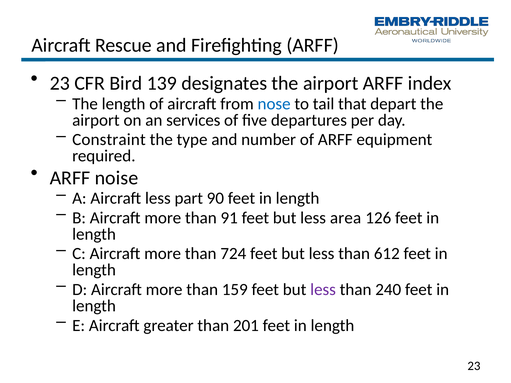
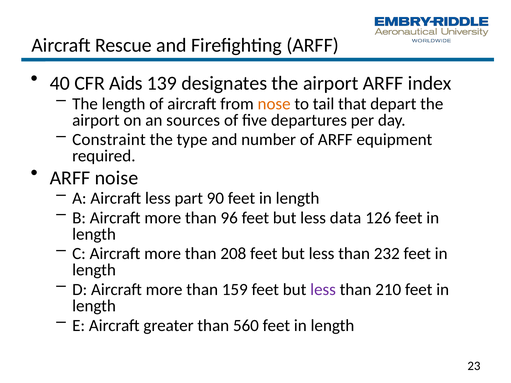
23: 23 -> 40 (60, 83)
Bird: Bird -> Aids (126, 83)
nose colour: blue -> orange (274, 104)
services: services -> sources (193, 120)
91: 91 -> 96 (229, 218)
area: area -> data (346, 218)
724: 724 -> 208 (233, 254)
612: 612 -> 232 (387, 254)
240: 240 -> 210 (388, 290)
201: 201 -> 560 (246, 326)
